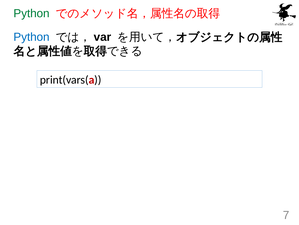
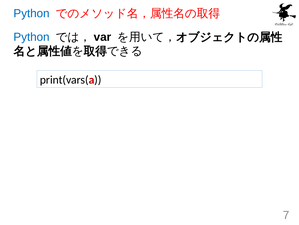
Python colour: green -> blue (32, 13)
